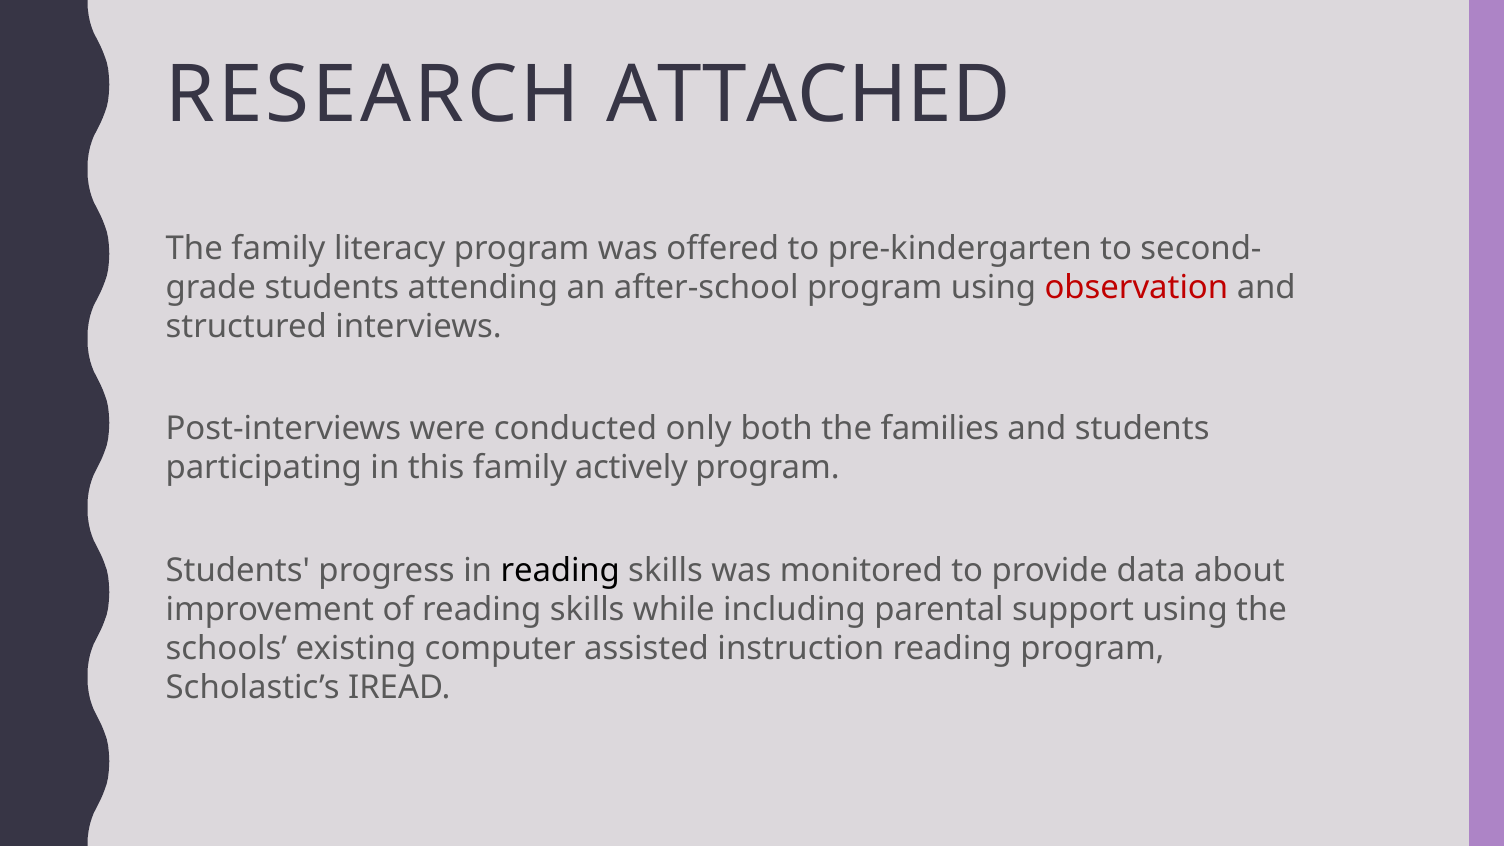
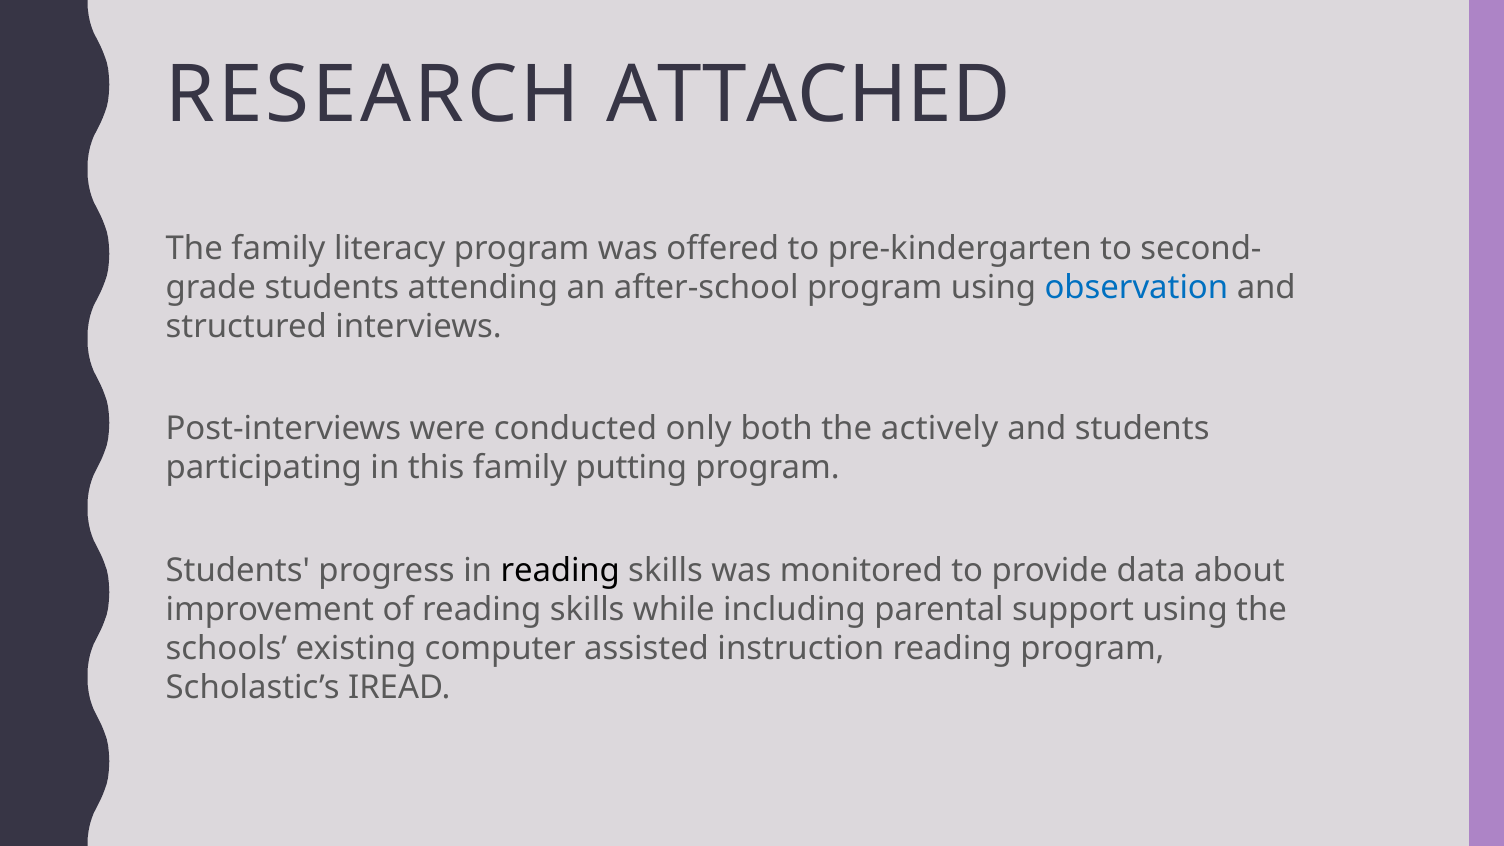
observation colour: red -> blue (1136, 288)
families: families -> actively (940, 429)
actively: actively -> putting (631, 468)
